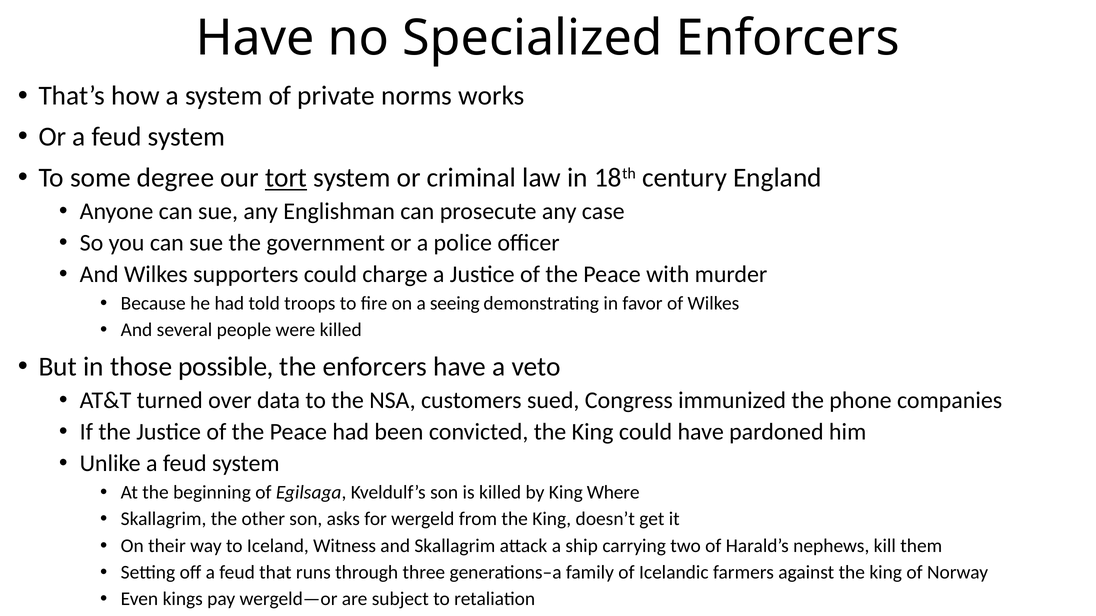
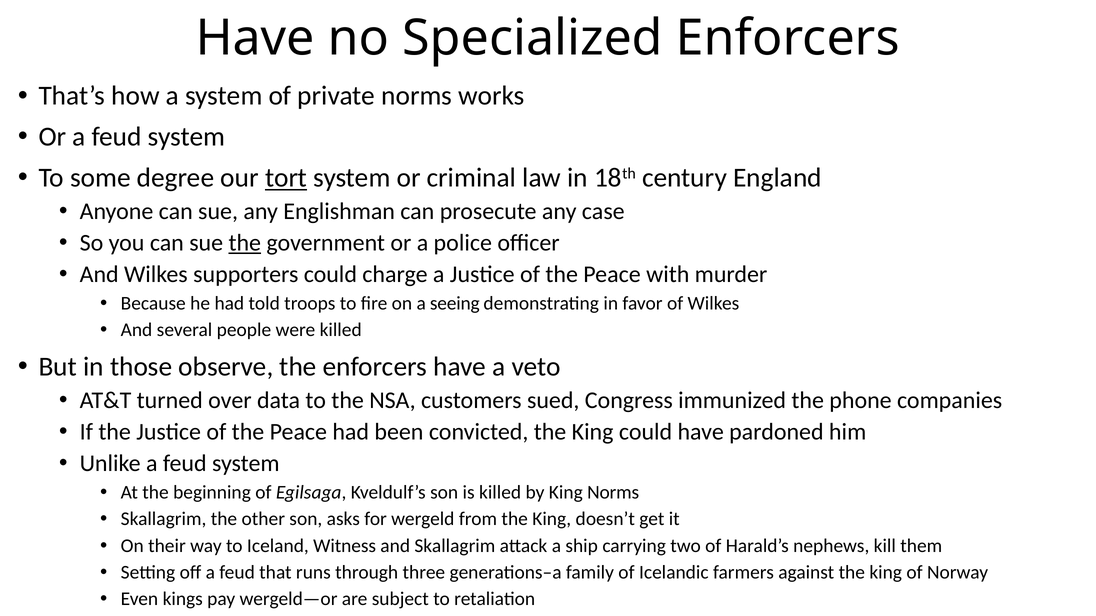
the underline: none -> present (245, 243)
possible: possible -> observe (226, 367)
King Where: Where -> Norms (613, 493)
